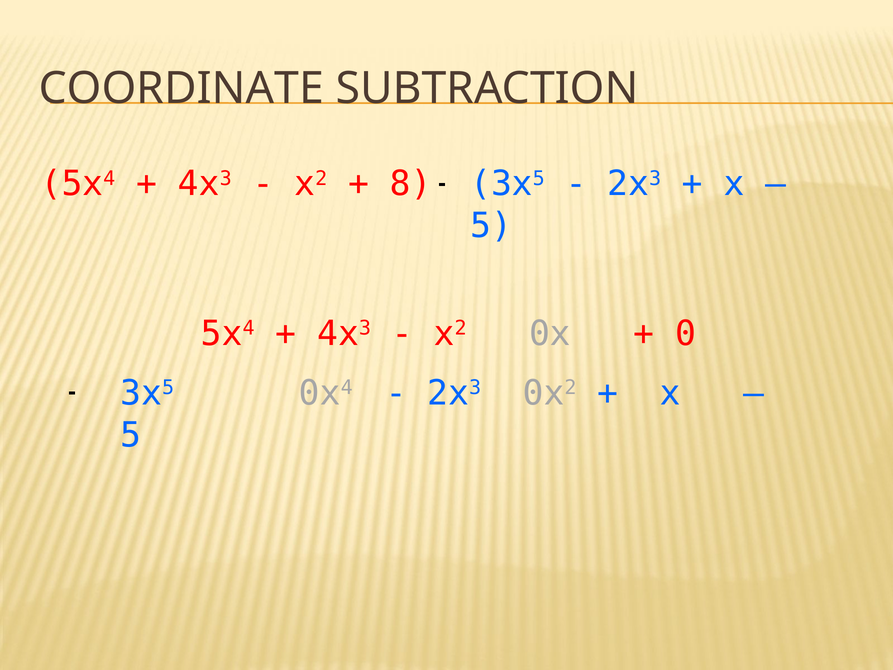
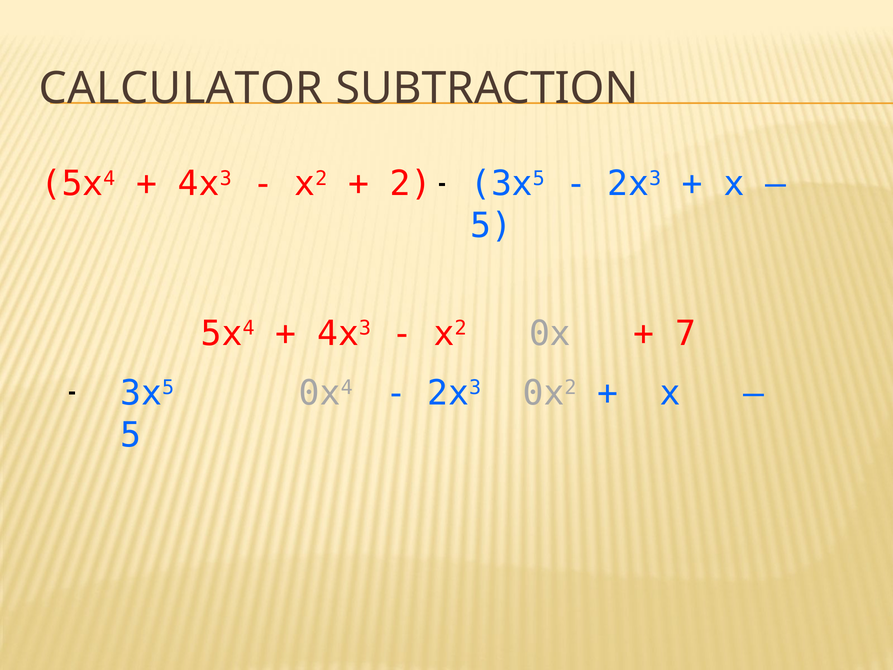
COORDINATE: COORDINATE -> CALCULATOR (181, 89)
8: 8 -> 2 (411, 184)
0: 0 -> 7 (686, 334)
